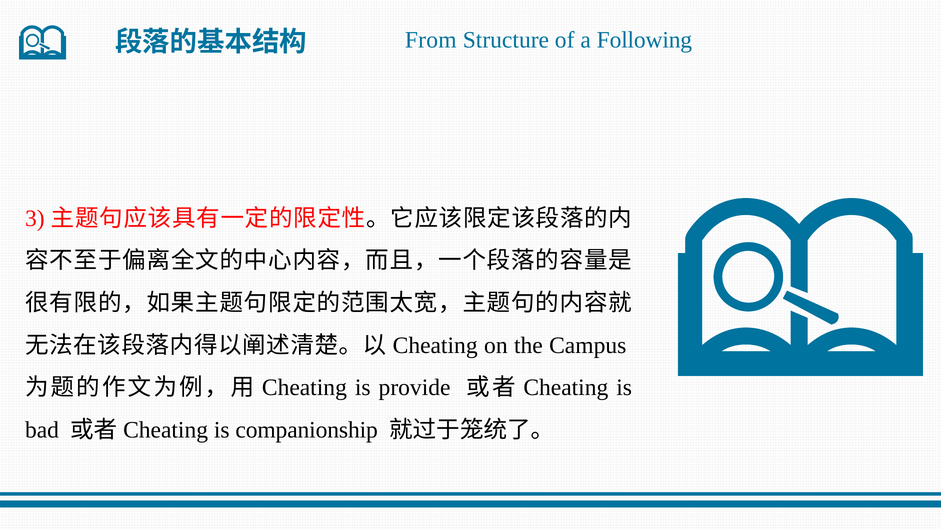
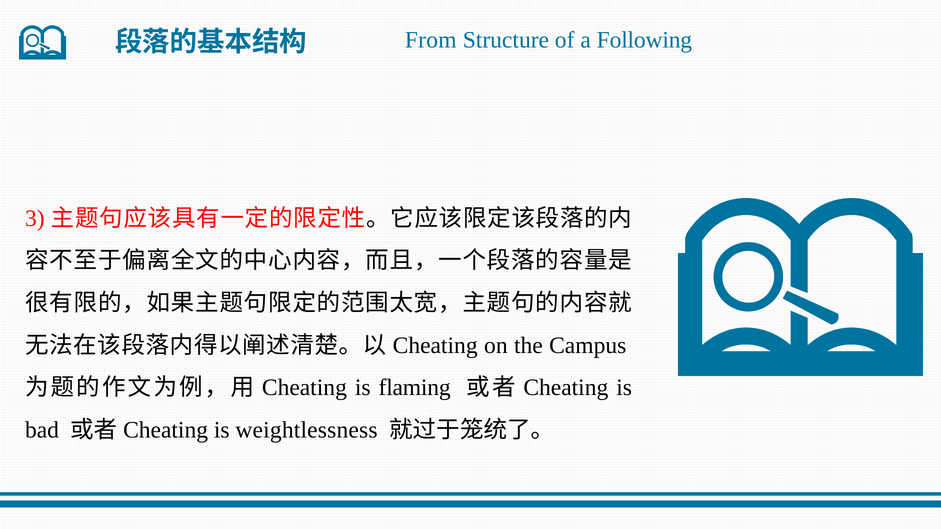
provide: provide -> flaming (415, 388)
companionship: companionship -> weightlessness (307, 430)
